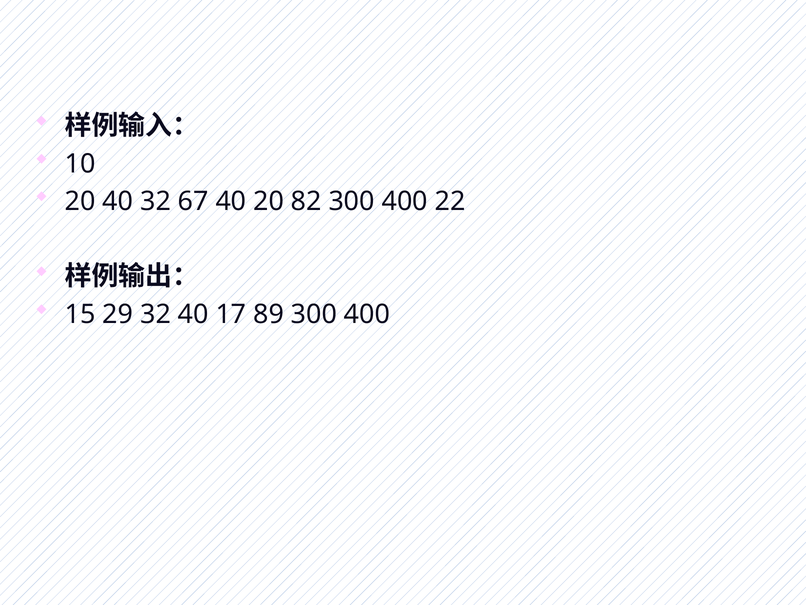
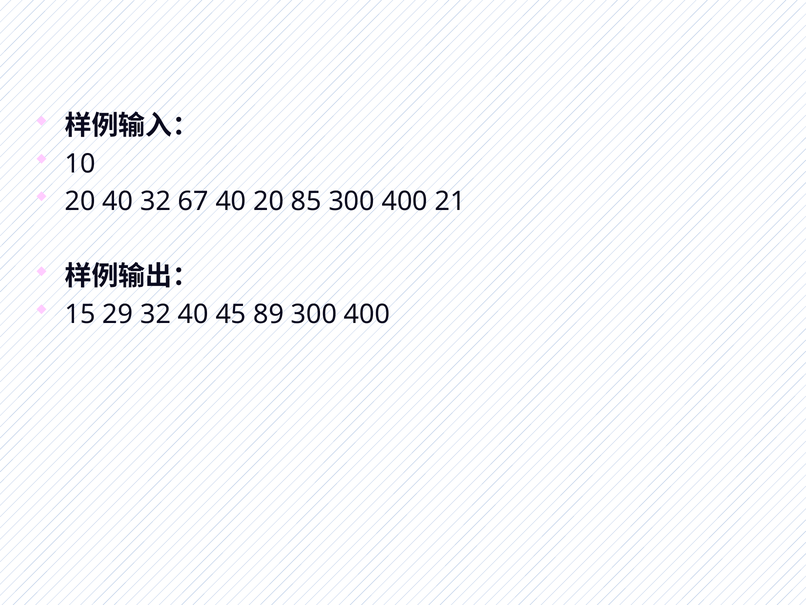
82: 82 -> 85 (306, 201)
22: 22 -> 21 (450, 201)
17: 17 -> 45 (231, 314)
